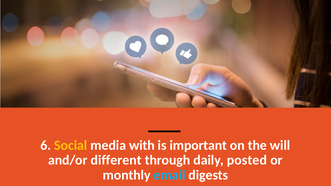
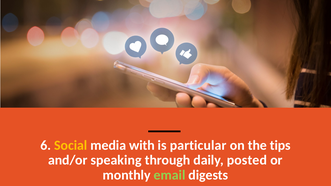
important: important -> particular (198, 145)
will: will -> tips (280, 145)
different: different -> speaking (116, 160)
email colour: light blue -> light green (170, 175)
